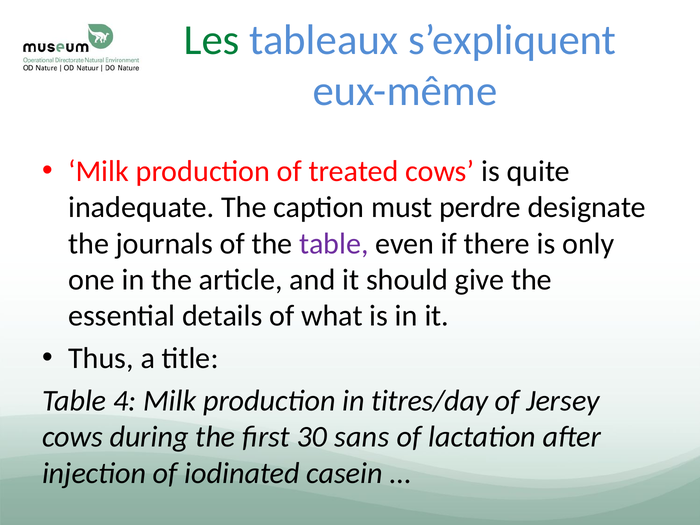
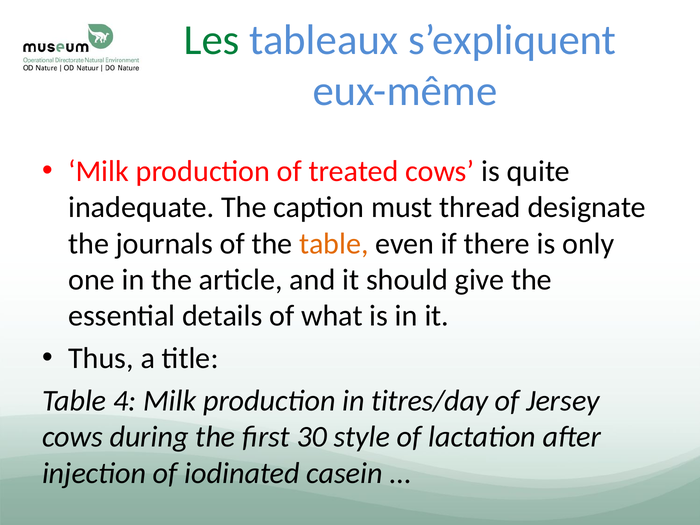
perdre: perdre -> thread (480, 207)
table colour: purple -> orange (334, 244)
sans: sans -> style (362, 437)
